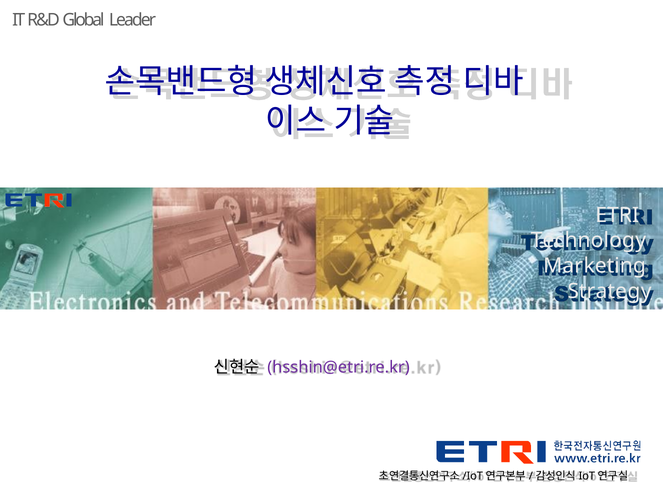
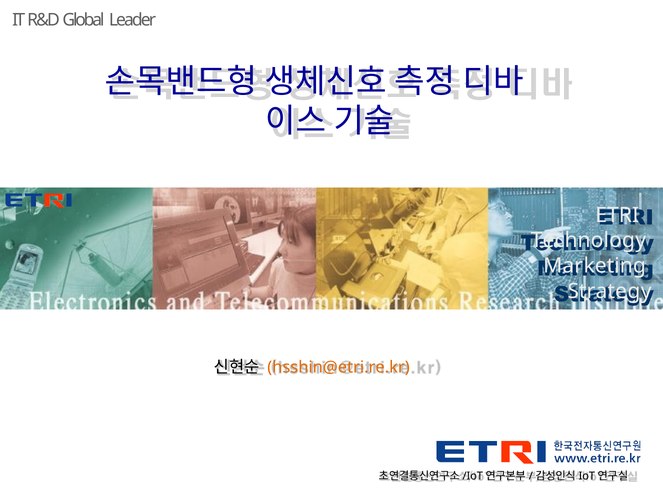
hsshin@etri.re.kr colour: purple -> orange (339, 367)
